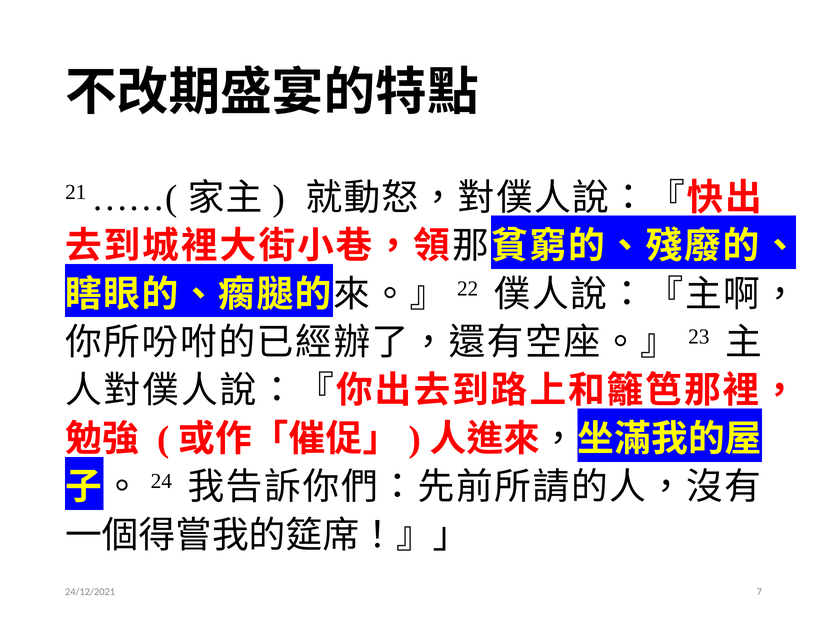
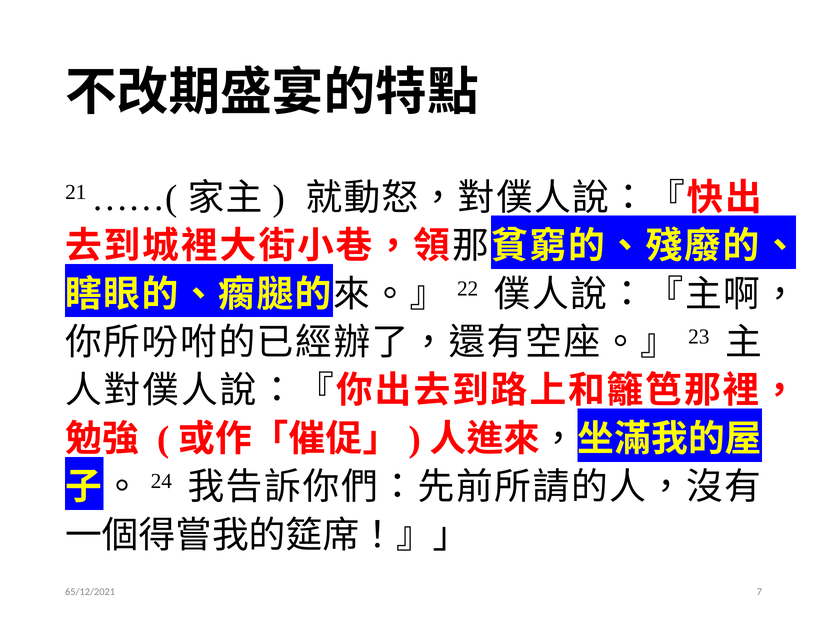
24/12/2021: 24/12/2021 -> 65/12/2021 (90, 592)
